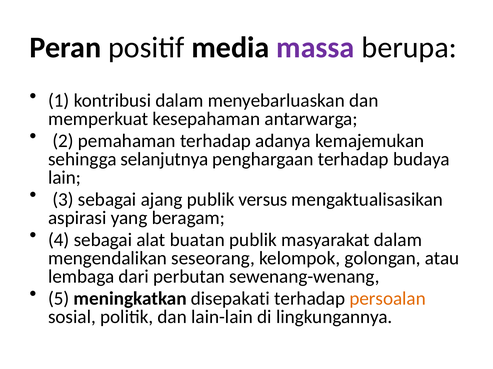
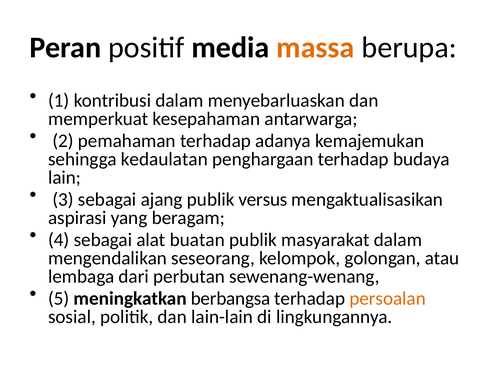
massa colour: purple -> orange (315, 48)
selanjutnya: selanjutnya -> kedaulatan (164, 160)
disepakati: disepakati -> berbangsa (231, 299)
